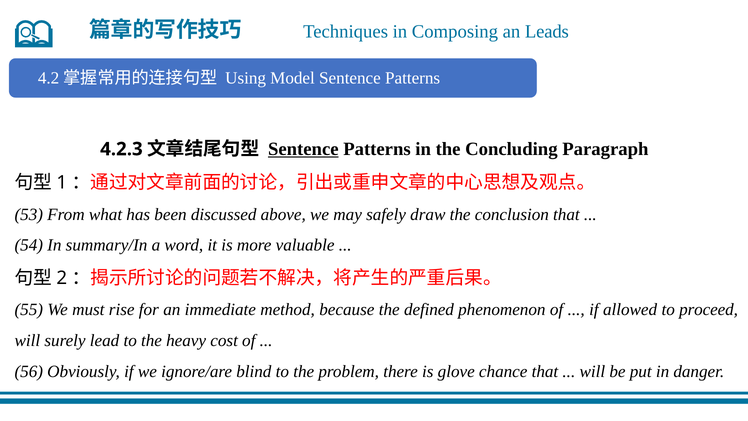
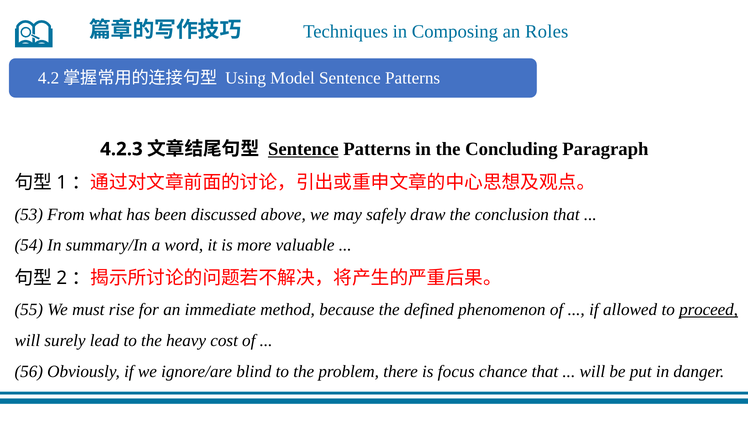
Leads: Leads -> Roles (547, 32)
proceed underline: none -> present (709, 310)
glove: glove -> focus (456, 371)
